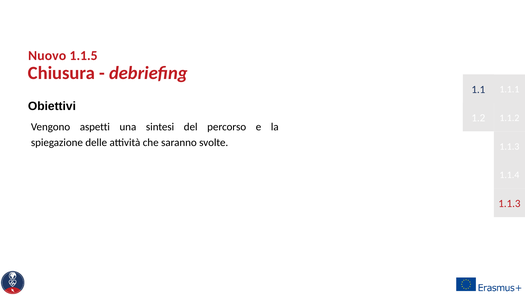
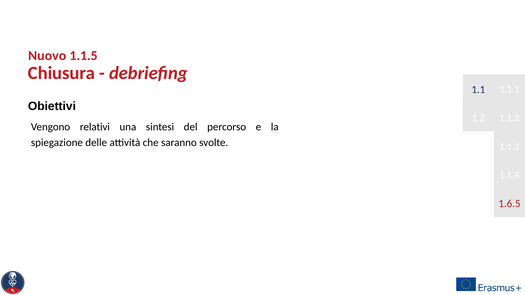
aspetti: aspetti -> relativi (95, 127)
1.1.3: 1.1.3 -> 1.6.5 (509, 204)
